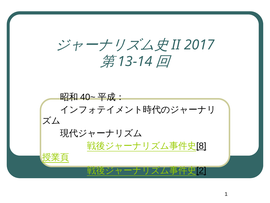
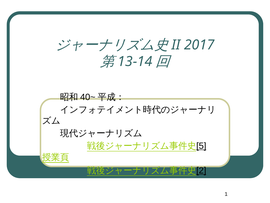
8: 8 -> 5 (201, 146)
